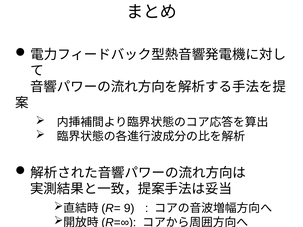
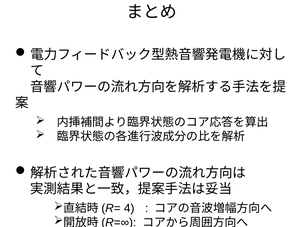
9: 9 -> 4 (129, 208)
